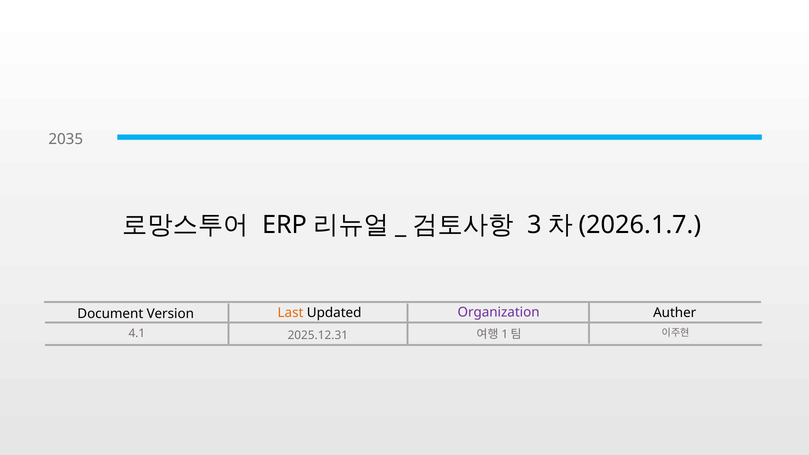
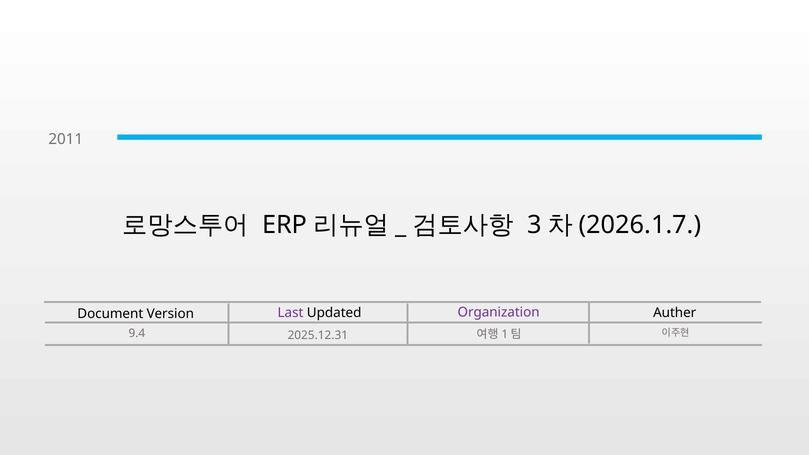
2035: 2035 -> 2011 (66, 139)
Last colour: orange -> purple (291, 313)
4.1: 4.1 -> 9.4 (137, 333)
